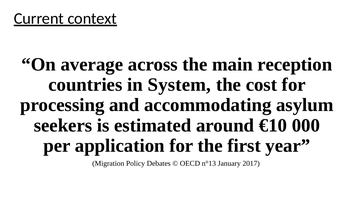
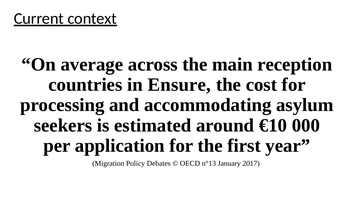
System: System -> Ensure (179, 85)
